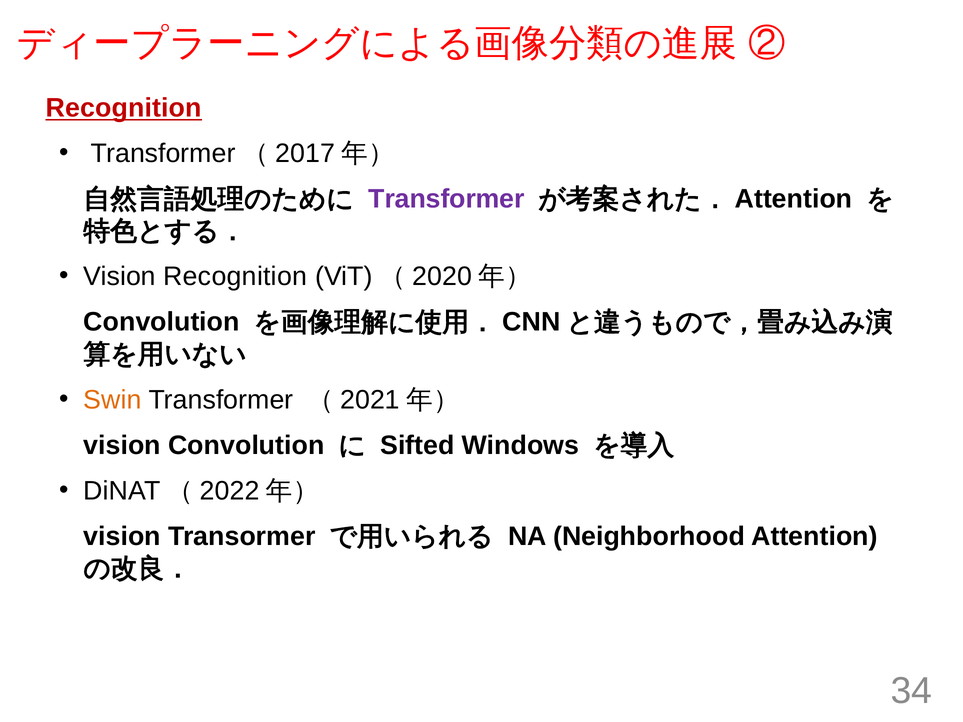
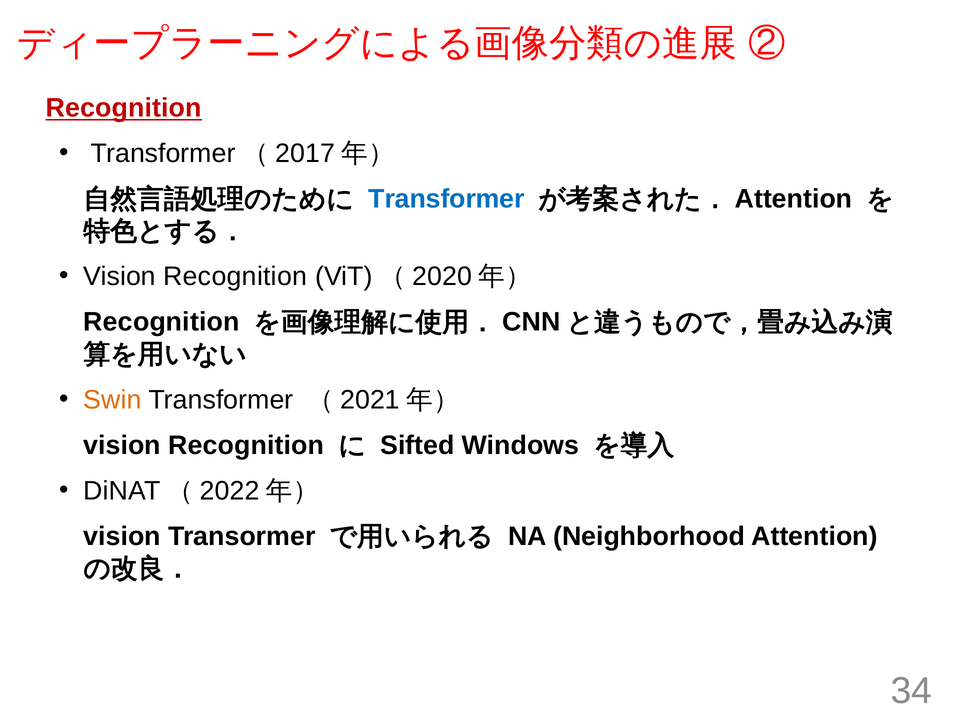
Transformer colour: purple -> blue (446, 199)
Convolution: Convolution -> Recognition (161, 322)
Convolution: Convolution -> Recognition (246, 445)
